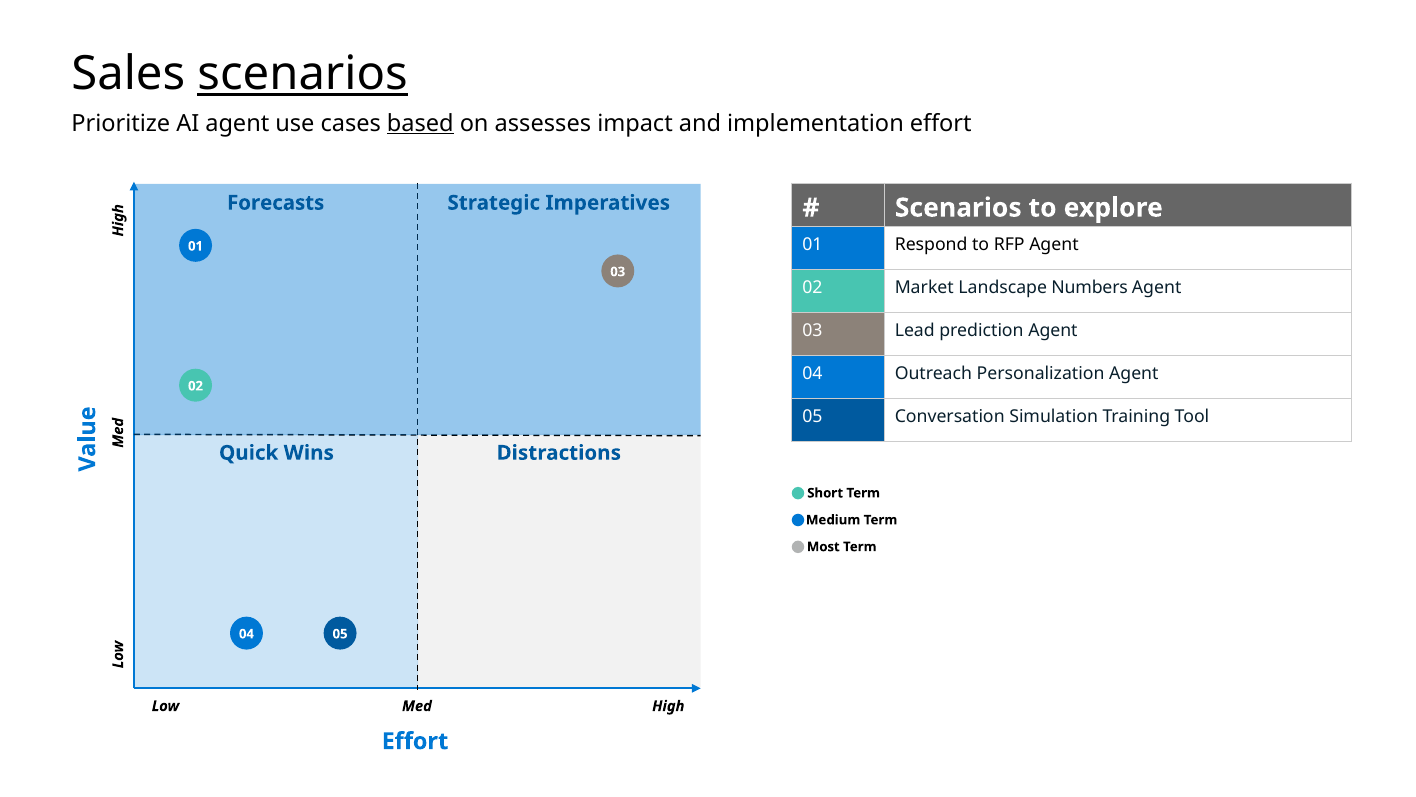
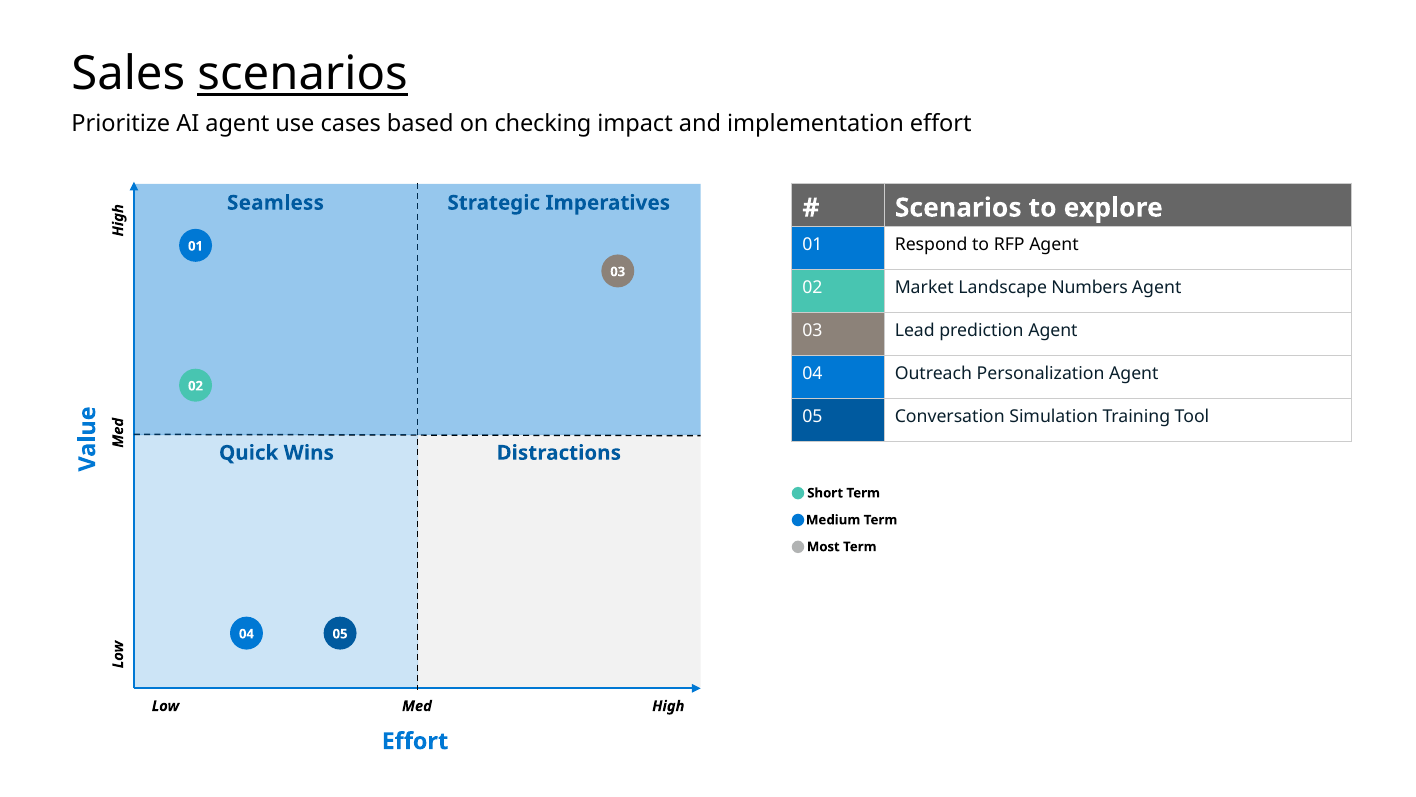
based underline: present -> none (420, 123)
assesses: assesses -> checking (543, 123)
Forecasts: Forecasts -> Seamless (275, 203)
